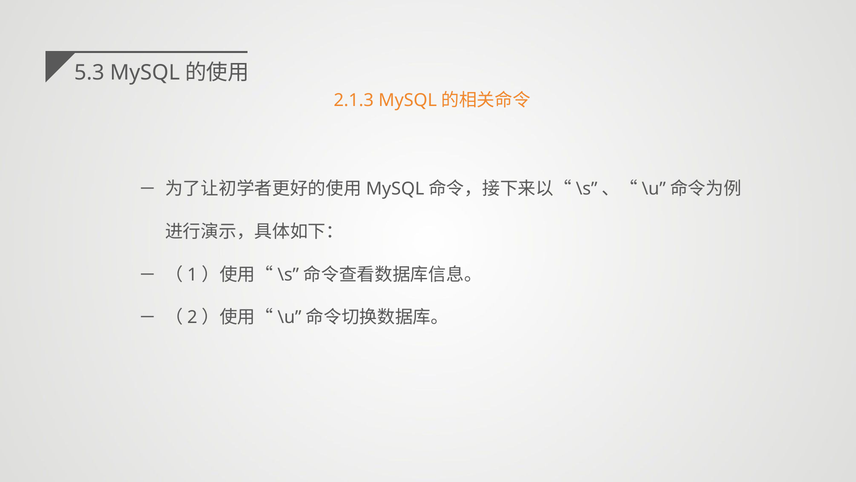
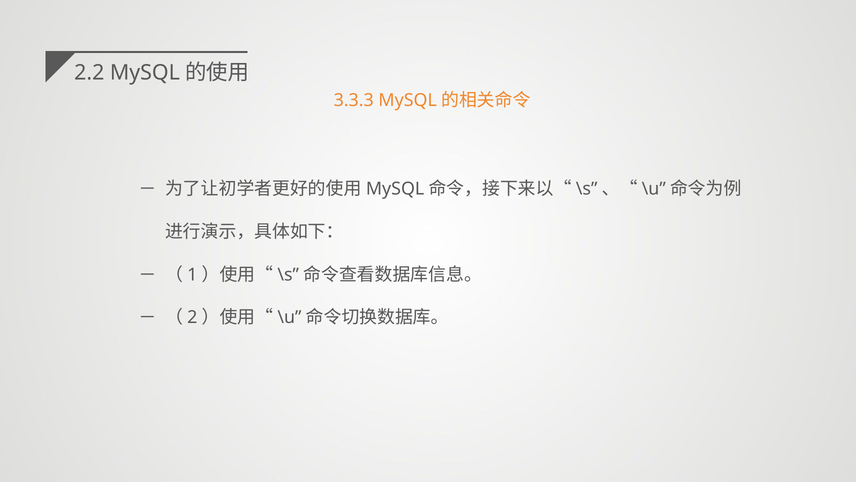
5.3: 5.3 -> 2.2 (89, 73)
2.1.3: 2.1.3 -> 3.3.3 (354, 100)
